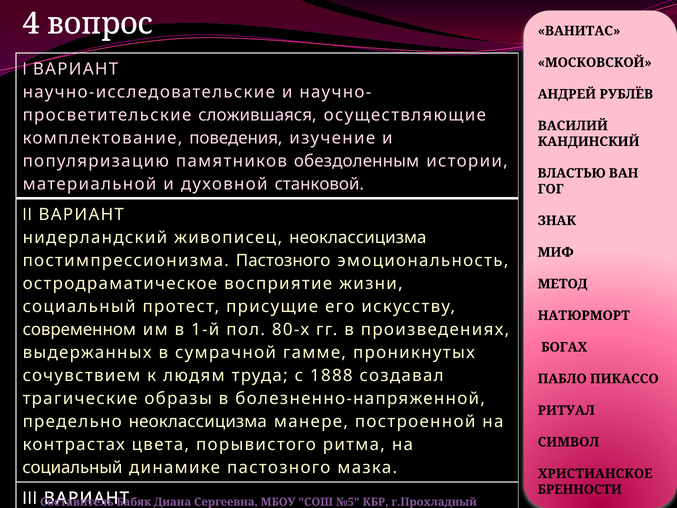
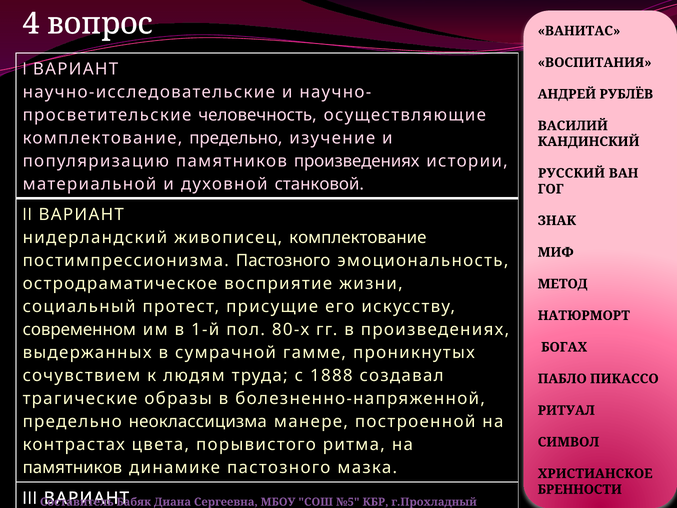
МОСКОВСКОЙ: МОСКОВСКОЙ -> ВОСПИТАНИЯ (595, 63)
сложившаяся: сложившаяся -> человечность (257, 115)
комплектование поведения: поведения -> предельно (236, 138)
памятников обездоленным: обездоленным -> произведениях (357, 161)
ВЛАСТЬЮ: ВЛАСТЬЮ -> РУССКИЙ (571, 173)
живописец неоклассицизма: неоклассицизма -> комплектование (358, 237)
социальный: социальный -> памятников (72, 468)
